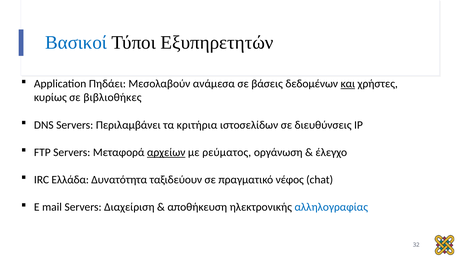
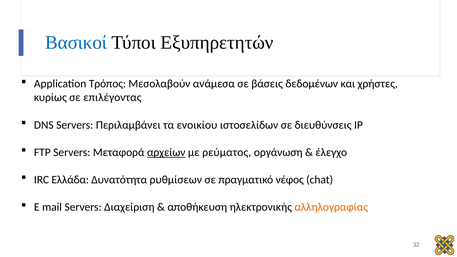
Πηδάει: Πηδάει -> Τρόπος (107, 84)
και underline: present -> none (348, 84)
βιβλιοθήκες: βιβλιοθήκες -> επιλέγοντας (112, 98)
κριτήρια: κριτήρια -> ενοικίου (197, 125)
ταξιδεύουν: ταξιδεύουν -> ρυθμίσεων (176, 180)
αλληλογραφίας colour: blue -> orange (331, 207)
